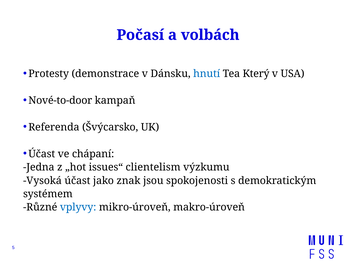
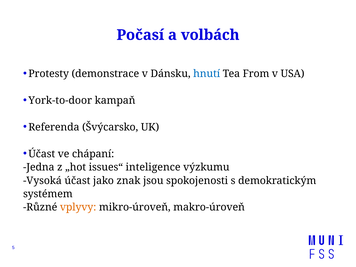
Který: Který -> From (256, 74)
Nové-to-door: Nové-to-door -> York-to-door (60, 100)
clientelism: clientelism -> inteligence (153, 167)
vplyvy colour: blue -> orange (78, 207)
